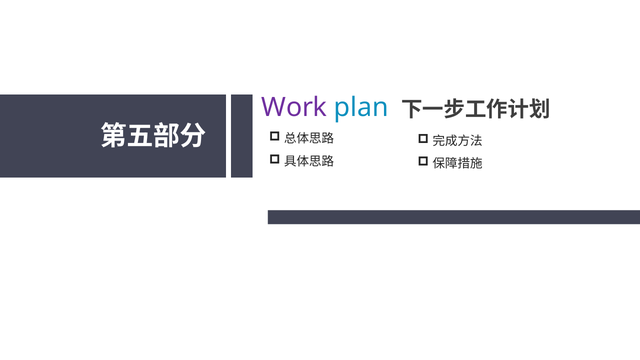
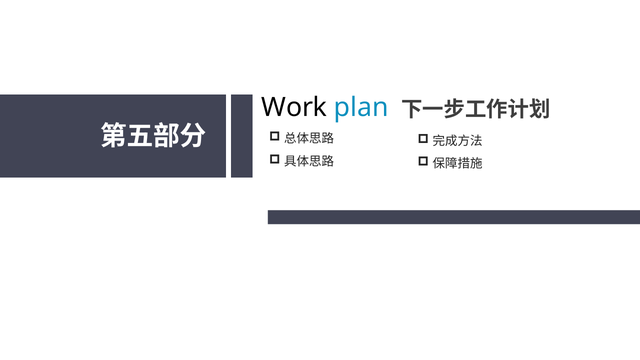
Work colour: purple -> black (294, 108)
